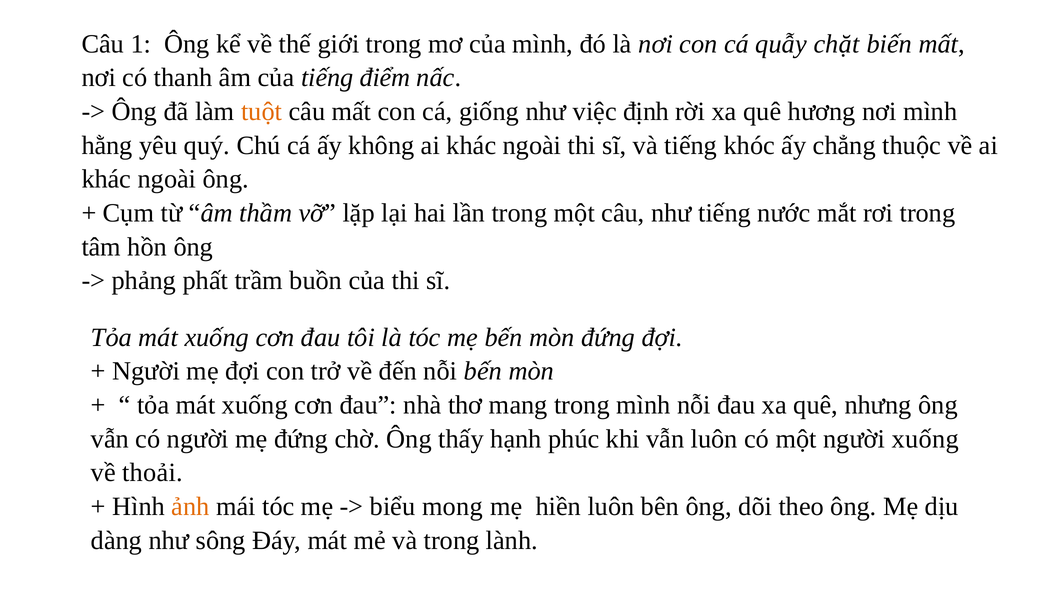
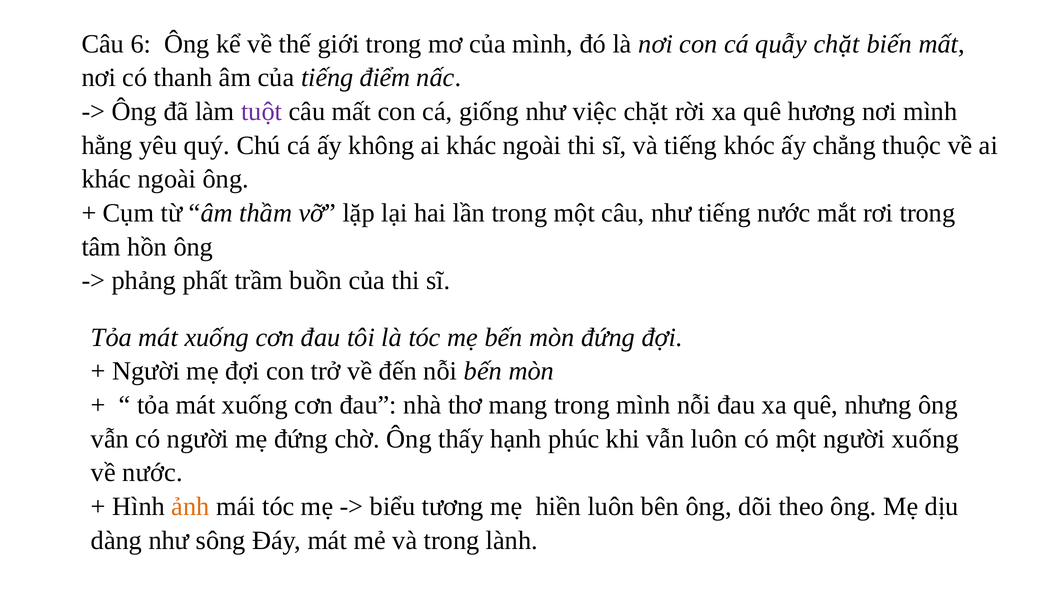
1: 1 -> 6 (141, 44)
tuột colour: orange -> purple (262, 111)
việc định: định -> chặt (646, 111)
về thoải: thoải -> nước (153, 473)
mong: mong -> tương (453, 506)
